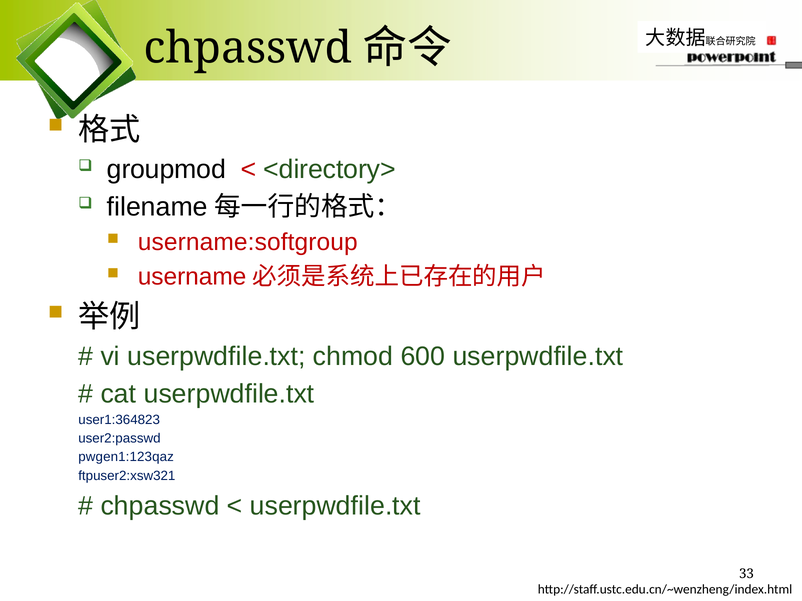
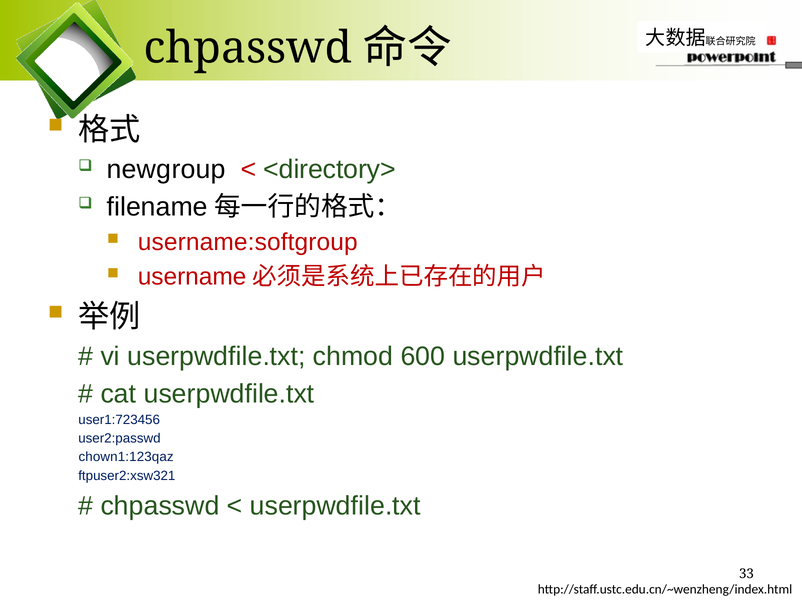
groupmod: groupmod -> newgroup (166, 170)
user1:364823: user1:364823 -> user1:723456 (119, 420)
pwgen1:123qaz: pwgen1:123qaz -> chown1:123qaz (126, 457)
